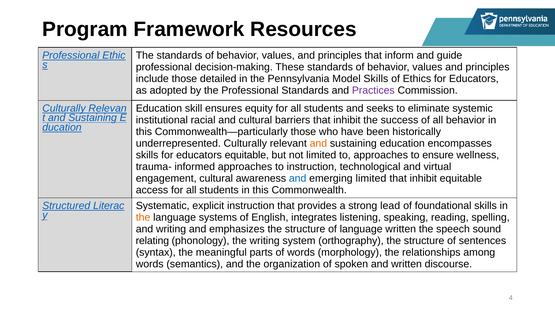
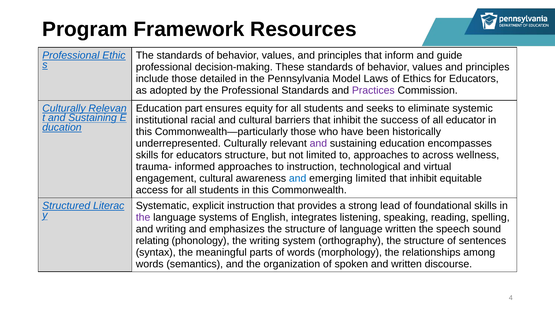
Model Skills: Skills -> Laws (376, 79)
skill: skill -> part (194, 108)
all behavior: behavior -> educator (466, 120)
and colour: orange -> purple (318, 143)
educators equitable: equitable -> structure (247, 155)
ensure: ensure -> across (438, 155)
the colour: orange -> purple (143, 218)
